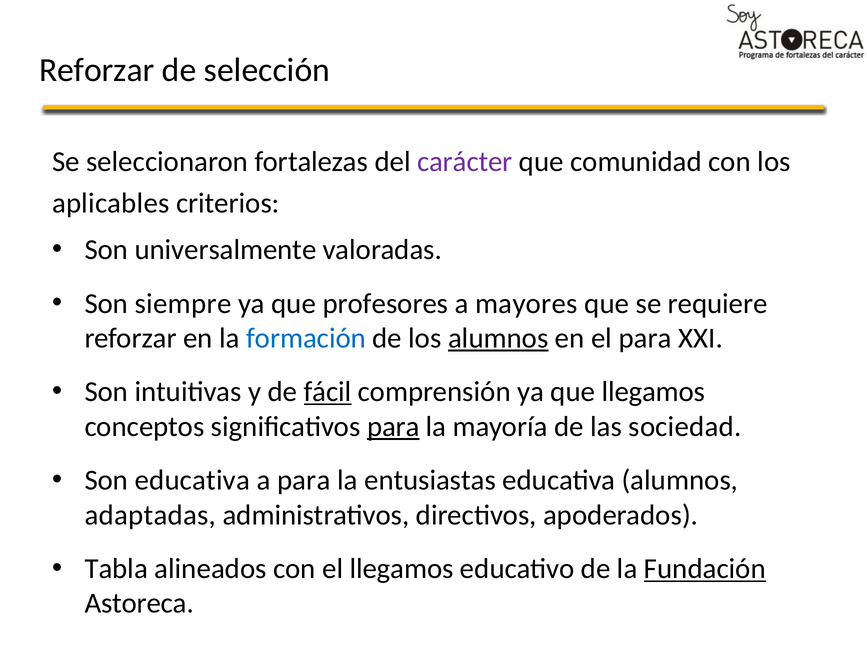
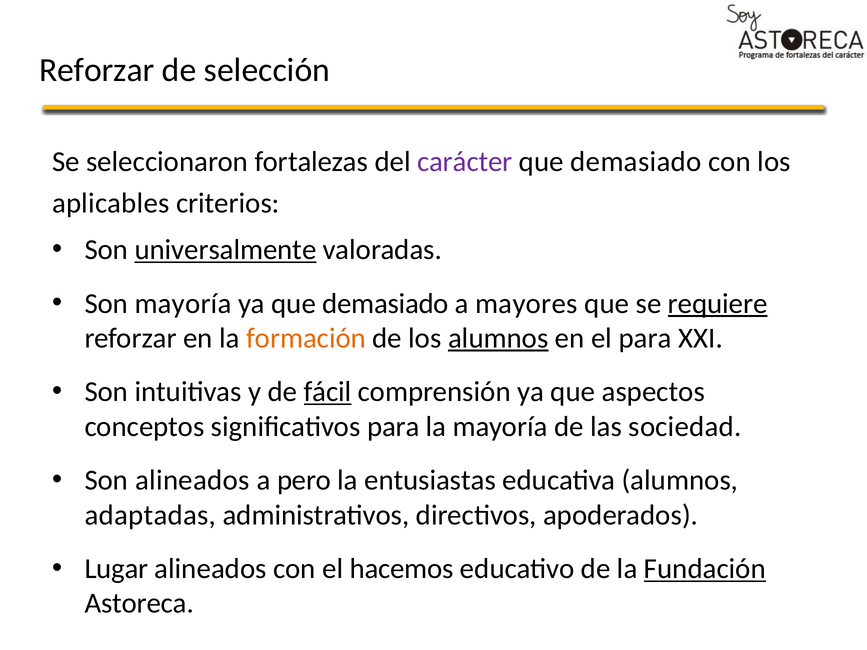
comunidad: comunidad -> demasiado (636, 162)
universalmente underline: none -> present (226, 250)
Son siempre: siempre -> mayoría (183, 304)
ya que profesores: profesores -> demasiado (386, 304)
requiere underline: none -> present (718, 304)
formación colour: blue -> orange (306, 338)
que llegamos: llegamos -> aspectos (653, 392)
para underline: present -> none (393, 427)
Son educativa: educativa -> alineados (192, 481)
a para: para -> pero (304, 481)
Tabla: Tabla -> Lugar (116, 569)
el llegamos: llegamos -> hacemos (402, 569)
